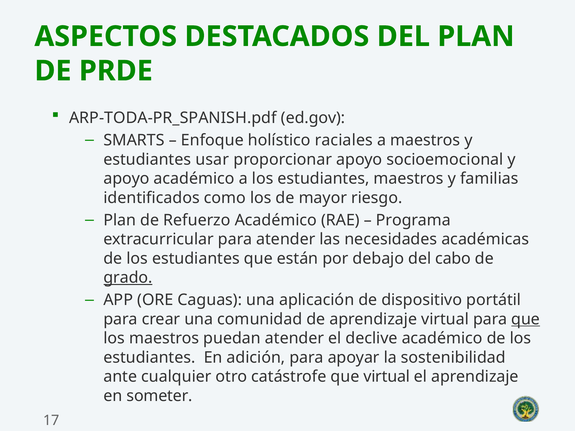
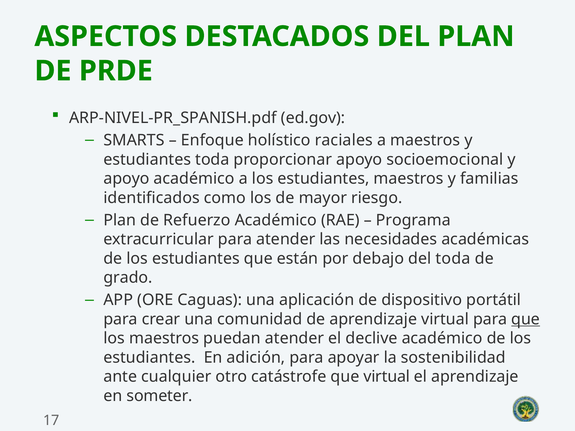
ARP-TODA-PR_SPANISH.pdf: ARP-TODA-PR_SPANISH.pdf -> ARP-NIVEL-PR_SPANISH.pdf (173, 118)
estudiantes usar: usar -> toda (212, 160)
del cabo: cabo -> toda (453, 259)
grado underline: present -> none (128, 278)
